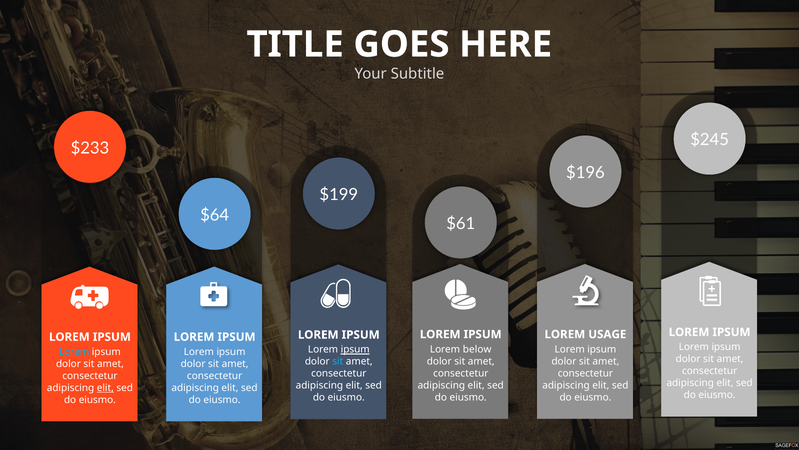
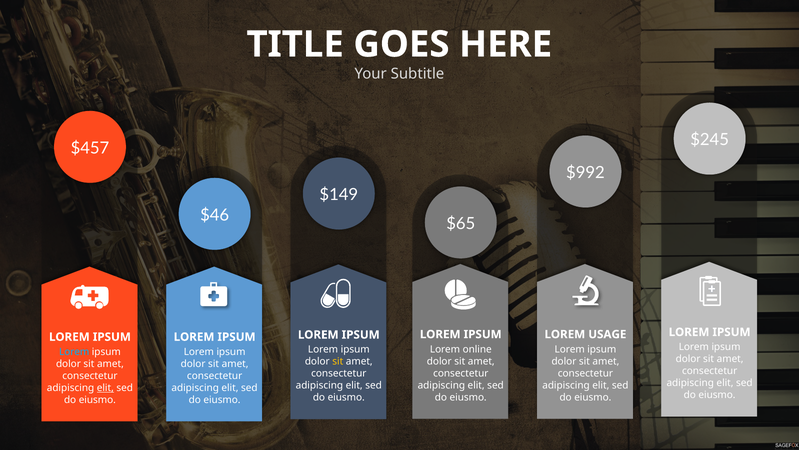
$233: $233 -> $457 (90, 148)
$196: $196 -> $992 (585, 172)
$199: $199 -> $149 (339, 194)
$64: $64 -> $46 (215, 215)
$61: $61 -> $65 (461, 223)
below: below -> online (477, 349)
ipsum underline: present -> none (355, 349)
sit colour: light blue -> yellow (338, 361)
